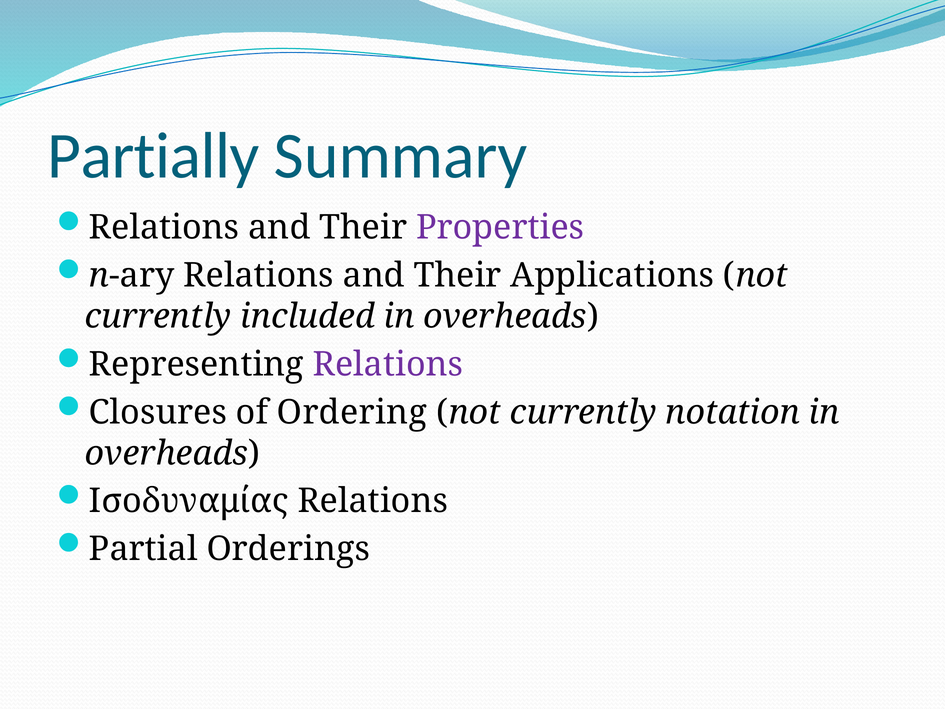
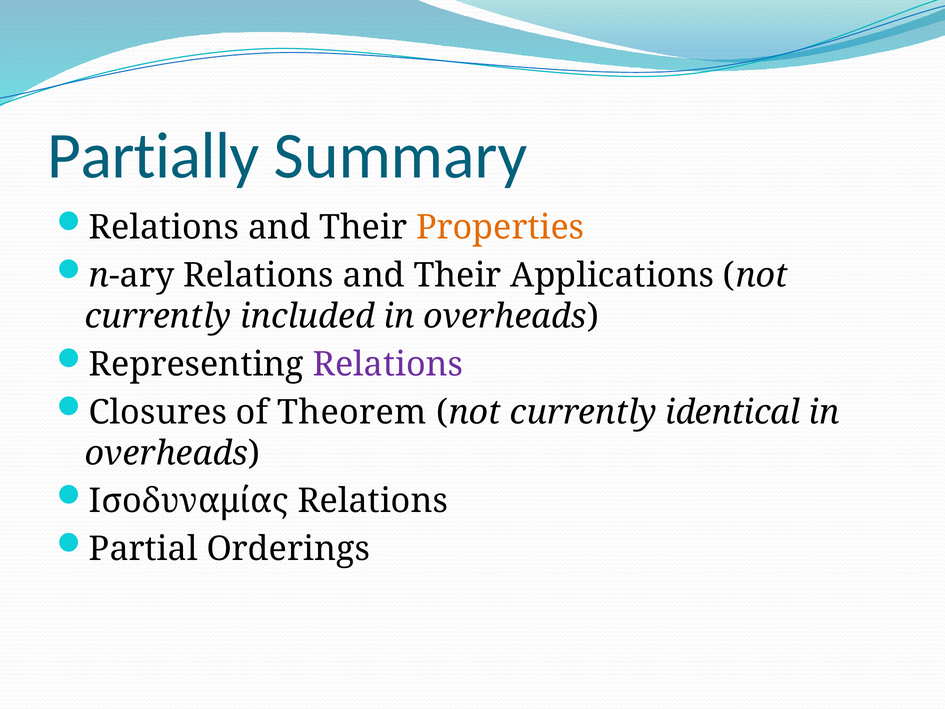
Properties colour: purple -> orange (500, 228)
Ordering: Ordering -> Theorem (352, 412)
notation: notation -> identical (733, 412)
